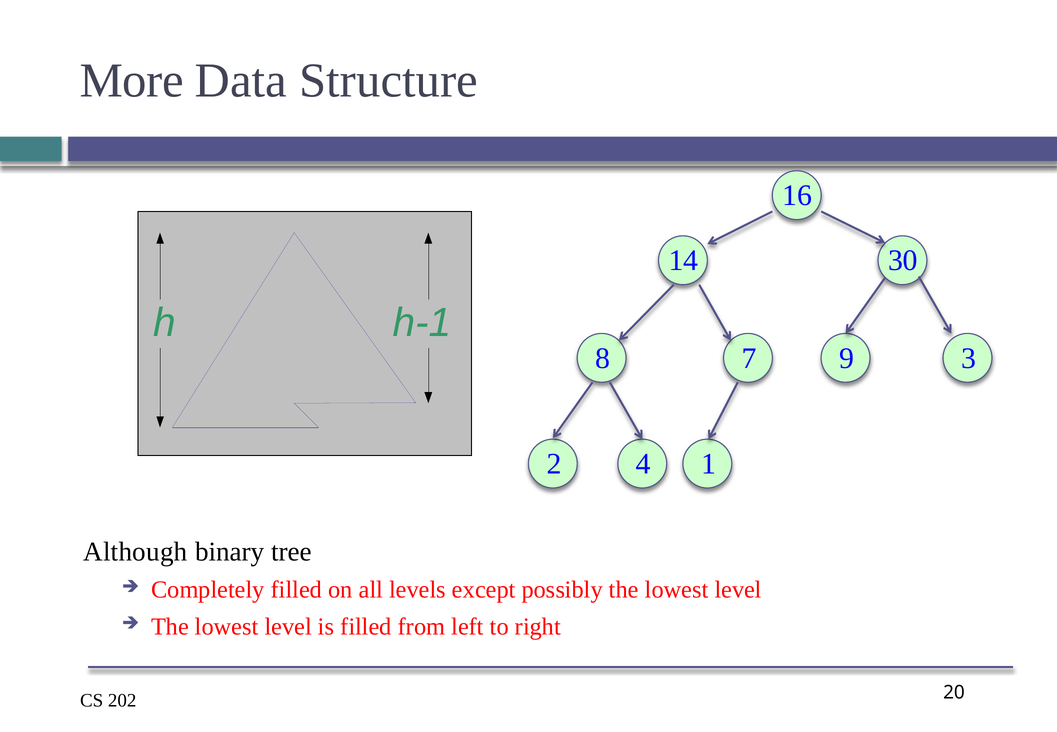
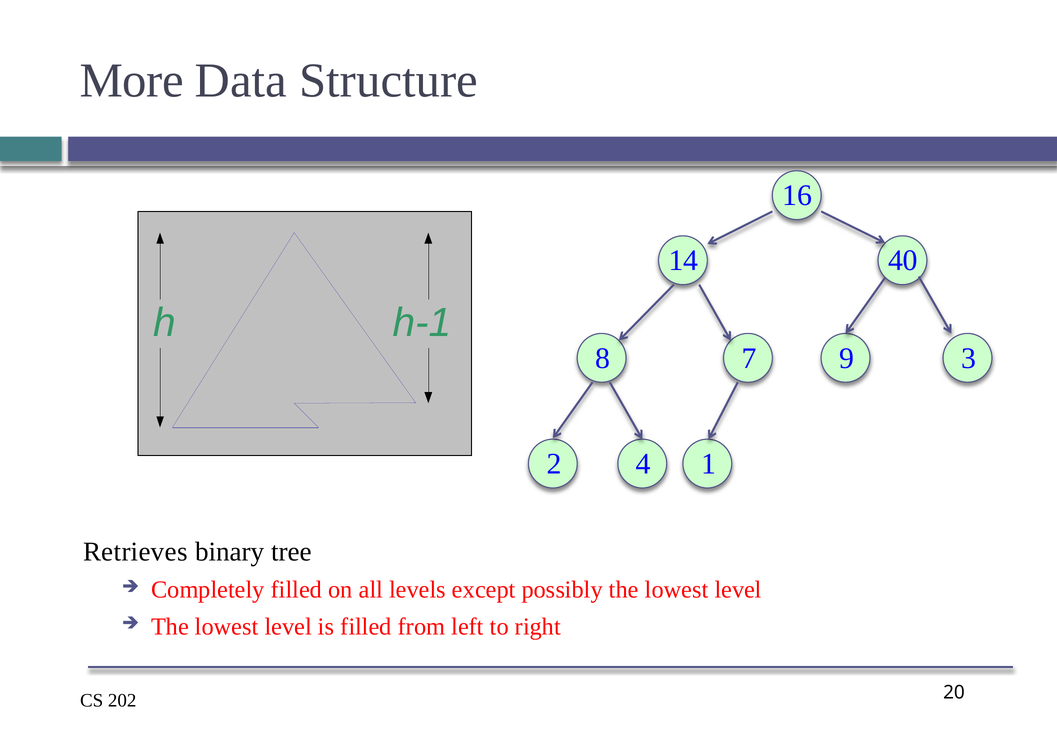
30: 30 -> 40 (903, 261)
Although: Although -> Retrieves (135, 551)
